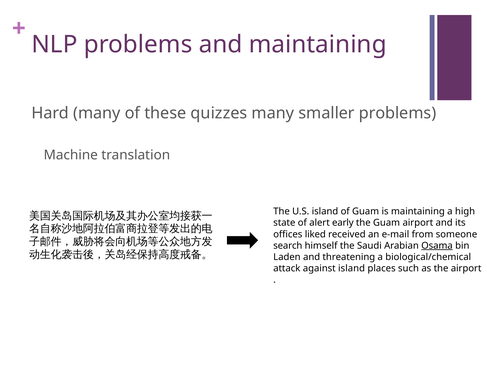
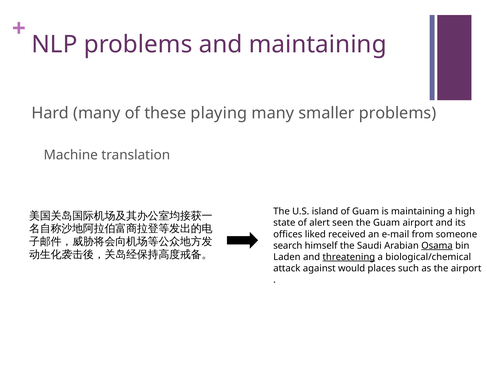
quizzes: quizzes -> playing (219, 113)
early: early -> seen (343, 223)
threatening underline: none -> present (349, 257)
against island: island -> would (352, 269)
